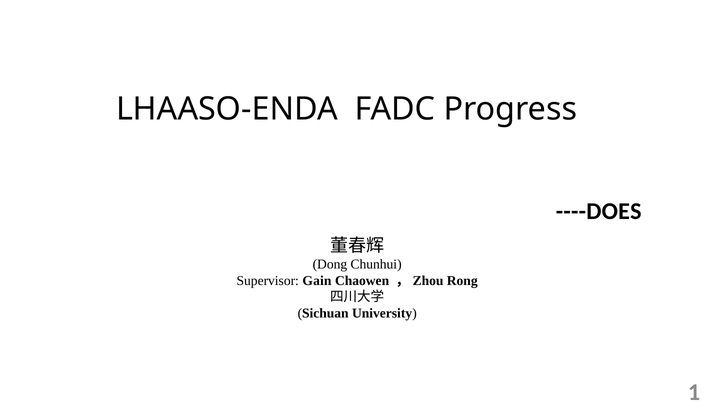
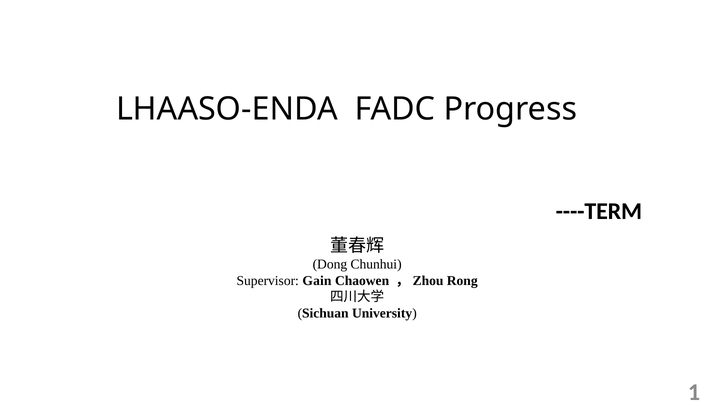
----DOES: ----DOES -> ----TERM (599, 211)
